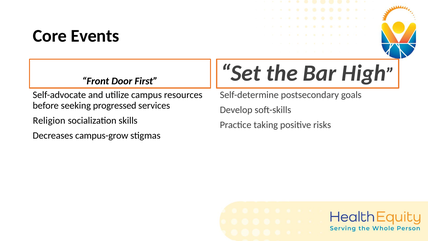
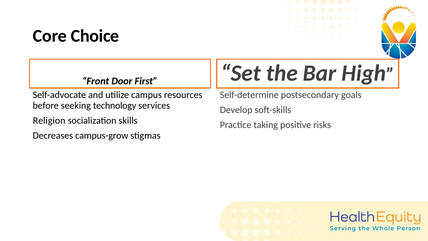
Events: Events -> Choice (95, 36)
progressed: progressed -> technology (115, 105)
